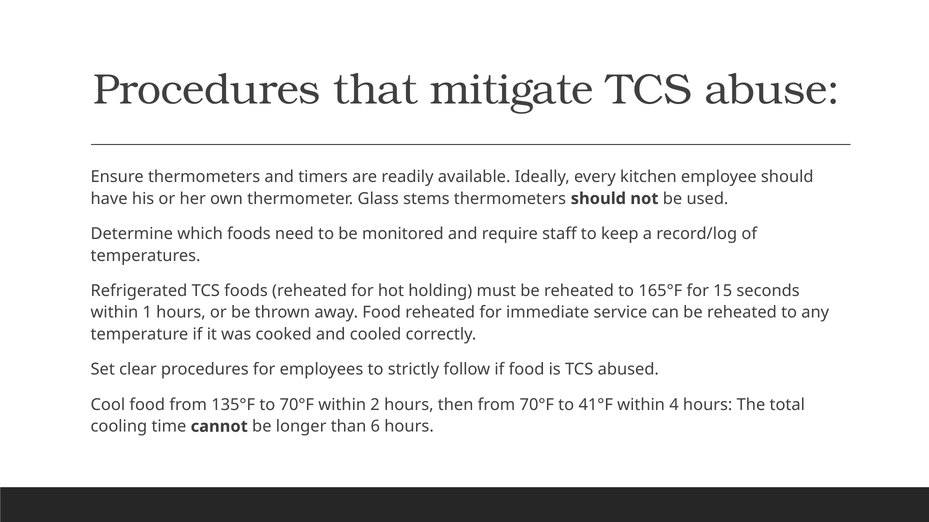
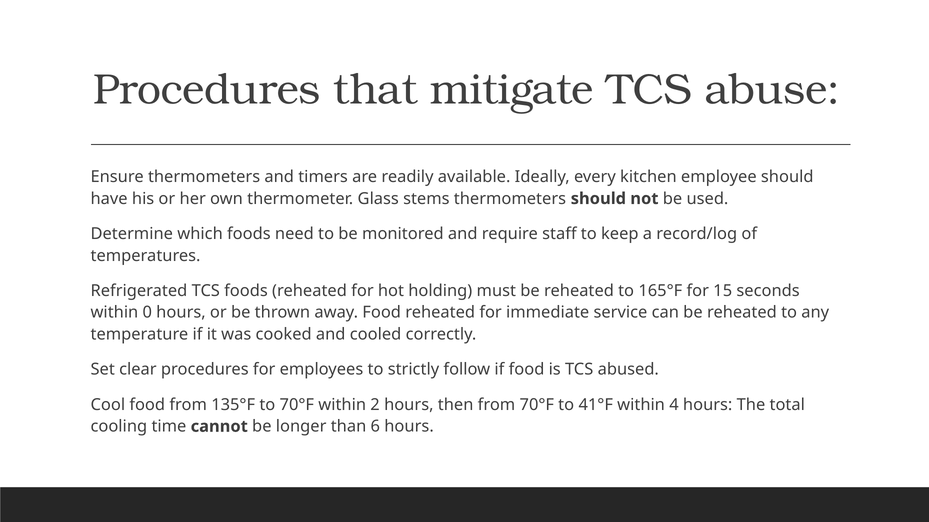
1: 1 -> 0 (147, 313)
